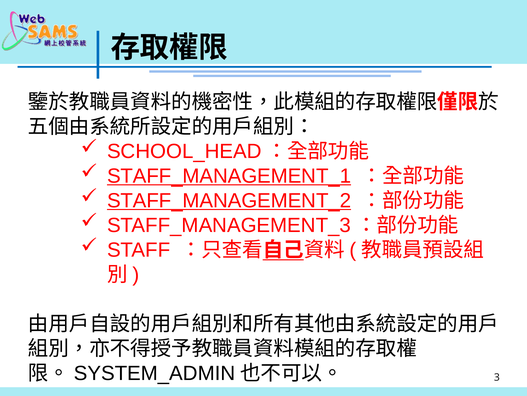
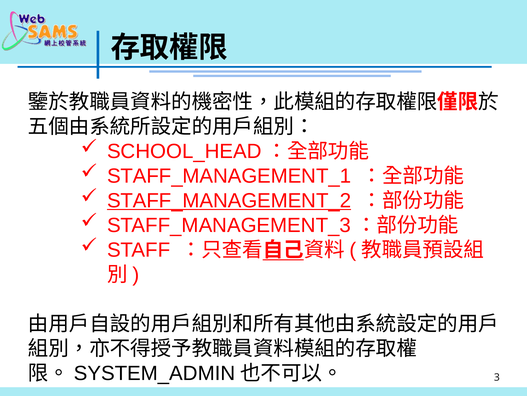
STAFF_MANAGEMENT_1 underline: present -> none (229, 176)
